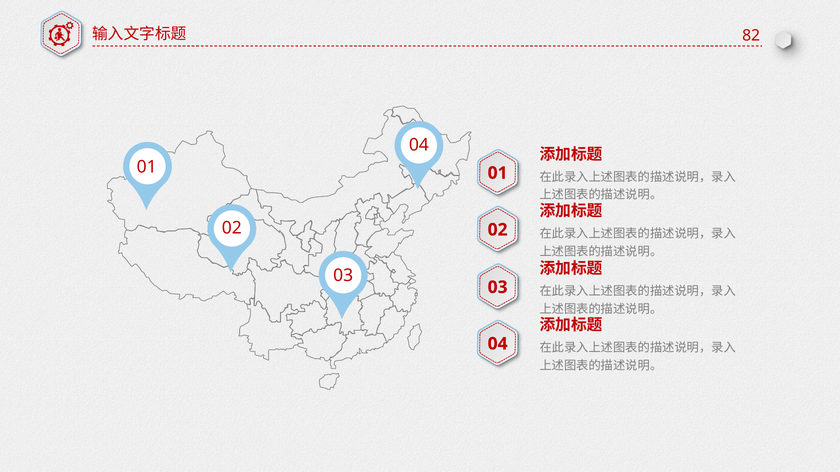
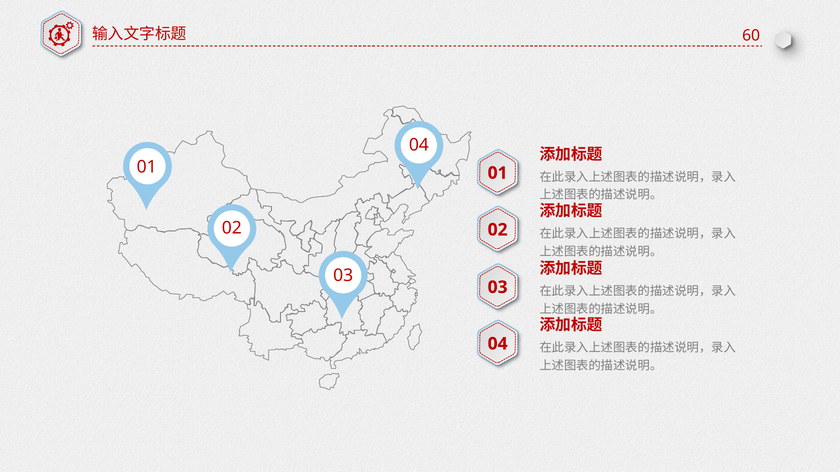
82: 82 -> 60 (751, 36)
